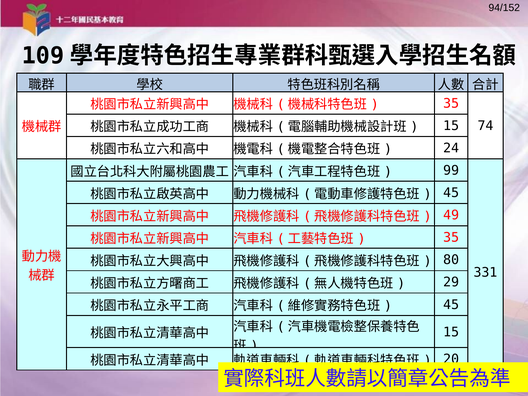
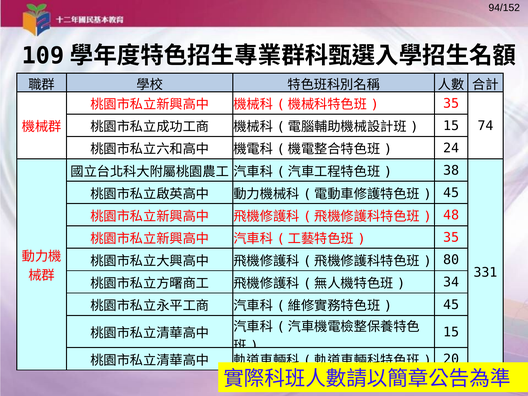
99: 99 -> 38 (451, 170)
49: 49 -> 48 (451, 215)
29: 29 -> 34 (451, 282)
